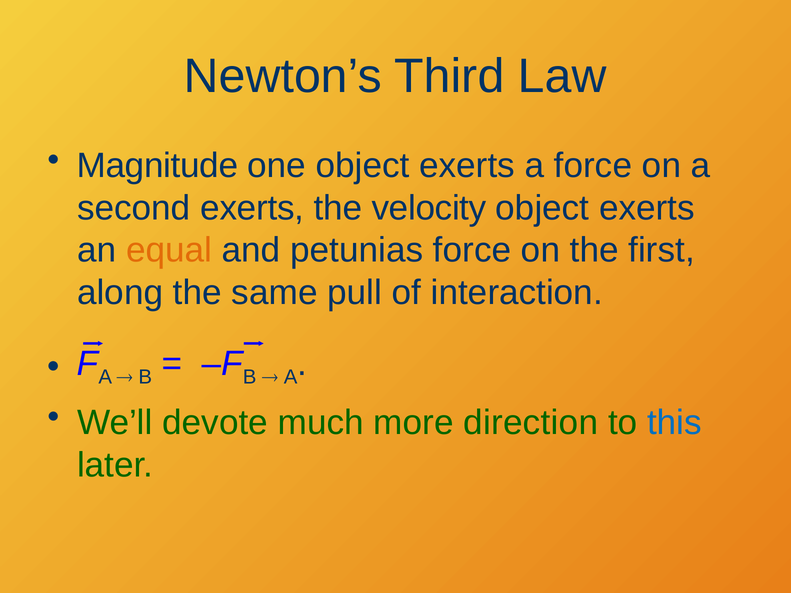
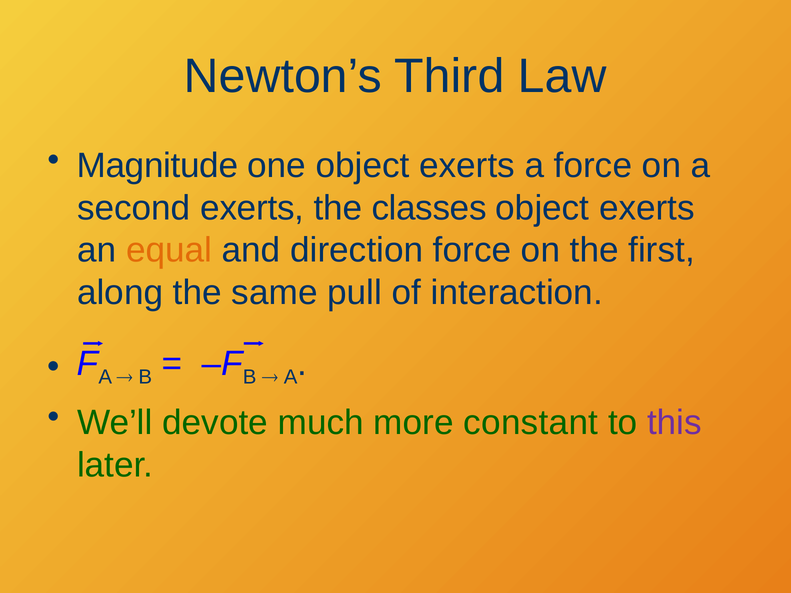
velocity: velocity -> classes (429, 208)
petunias: petunias -> direction (357, 250)
direction: direction -> constant (531, 423)
this colour: blue -> purple (675, 423)
